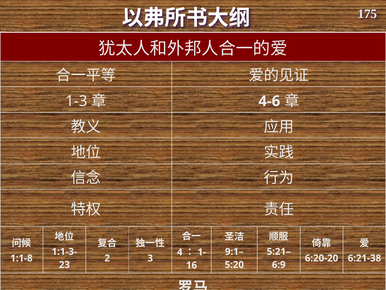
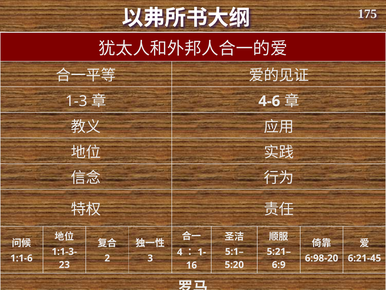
9:1–: 9:1– -> 5:1– (234, 251)
1:1-8: 1:1-8 -> 1:1-6 (21, 258)
6:20-20: 6:20-20 -> 6:98-20 (322, 258)
6:21-38: 6:21-38 -> 6:21-45 (364, 258)
